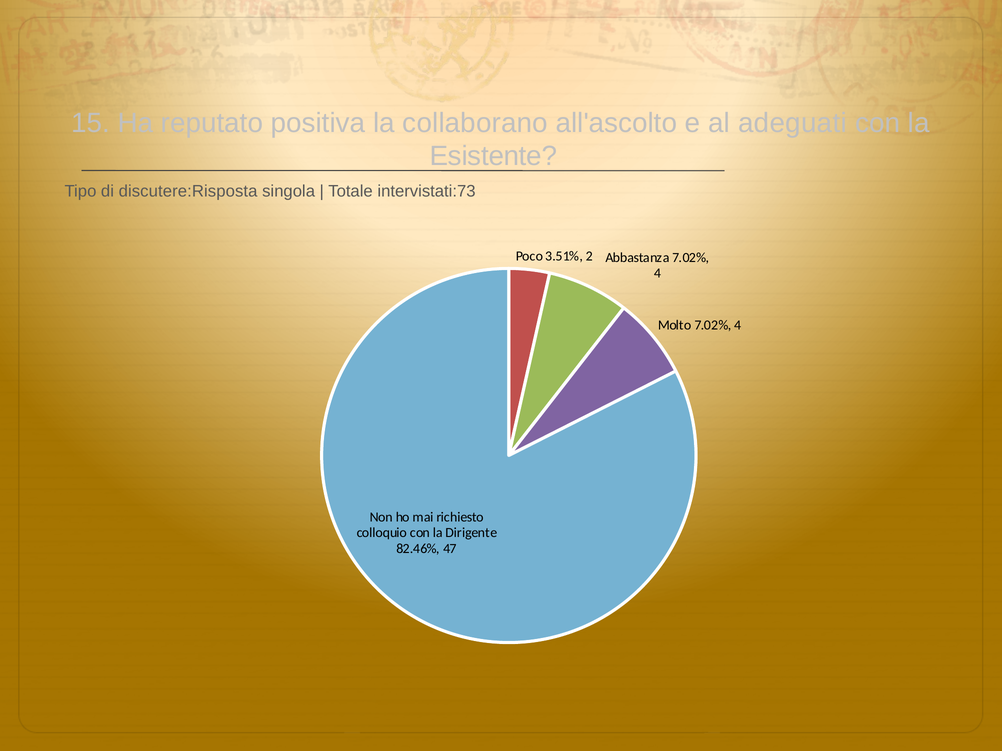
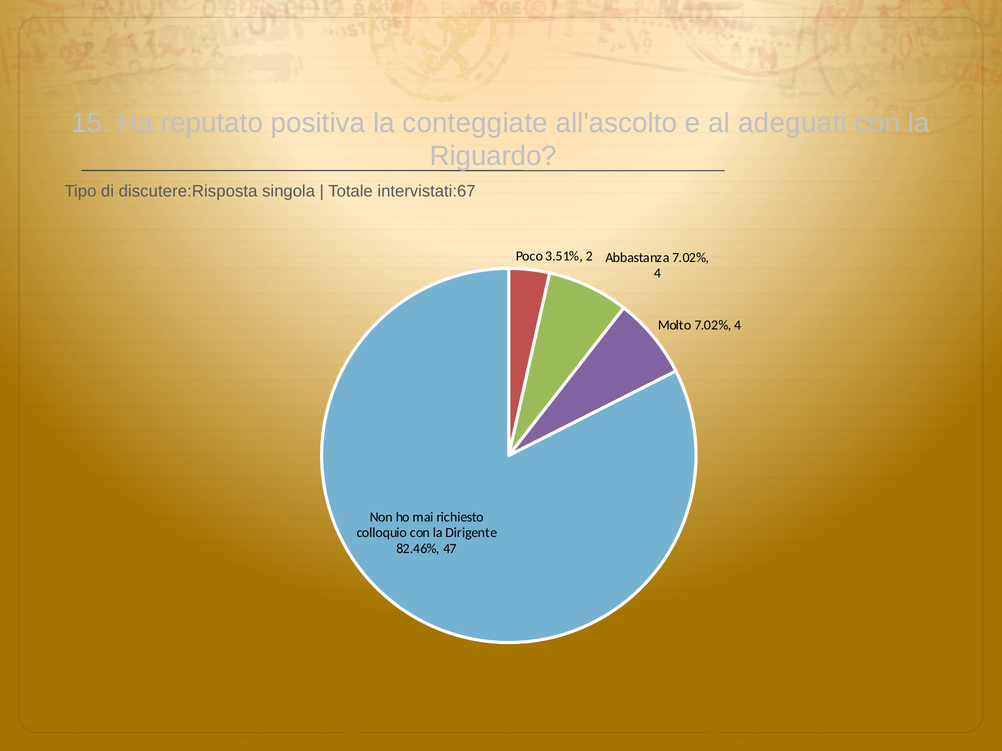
collaborano: collaborano -> conteggiate (475, 123)
Esistente: Esistente -> Riguardo (493, 156)
intervistati:73: intervistati:73 -> intervistati:67 (427, 192)
